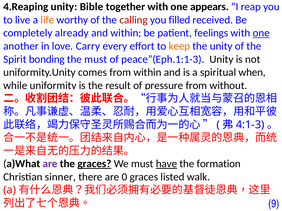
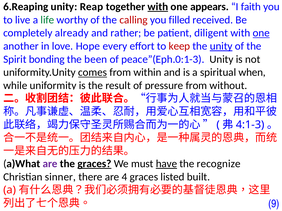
4.Reaping: 4.Reaping -> 6.Reaping (26, 7)
Bible: Bible -> Reap (92, 7)
with underline: none -> present (158, 7)
reap: reap -> faith (251, 7)
life colour: orange -> green (47, 20)
and within: within -> rather (126, 33)
feelings: feelings -> diligent (211, 33)
Carry: Carry -> Hope (88, 46)
keep colour: orange -> red (179, 46)
unity underline: none -> present (221, 46)
the must: must -> been (96, 59)
peace”(Eph.1:1-3: peace”(Eph.1:1-3 -> peace”(Eph.0:1-3 (163, 59)
comes underline: none -> present (93, 73)
formation: formation -> recognize (219, 164)
0: 0 -> 4 (124, 177)
walk: walk -> built (198, 177)
